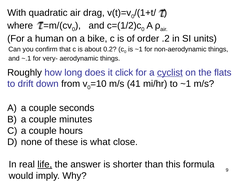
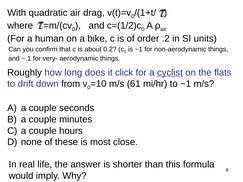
41: 41 -> 61 (134, 84)
what: what -> most (100, 142)
life underline: present -> none (45, 165)
